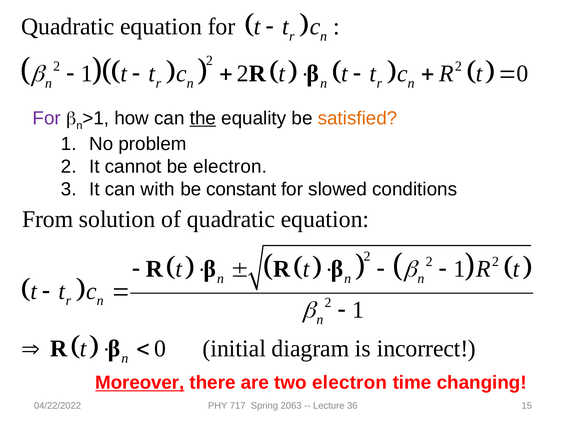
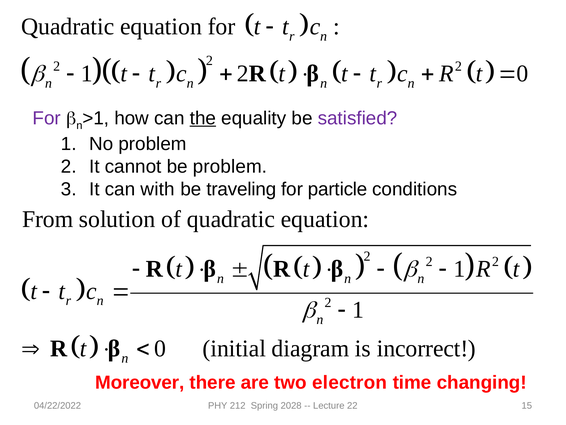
satisfied colour: orange -> purple (358, 118)
be electron: electron -> problem (230, 166)
constant: constant -> traveling (241, 189)
slowed: slowed -> particle (338, 189)
Moreover underline: present -> none (140, 382)
717: 717 -> 212 (238, 405)
2063: 2063 -> 2028 (291, 405)
36: 36 -> 22 (352, 405)
